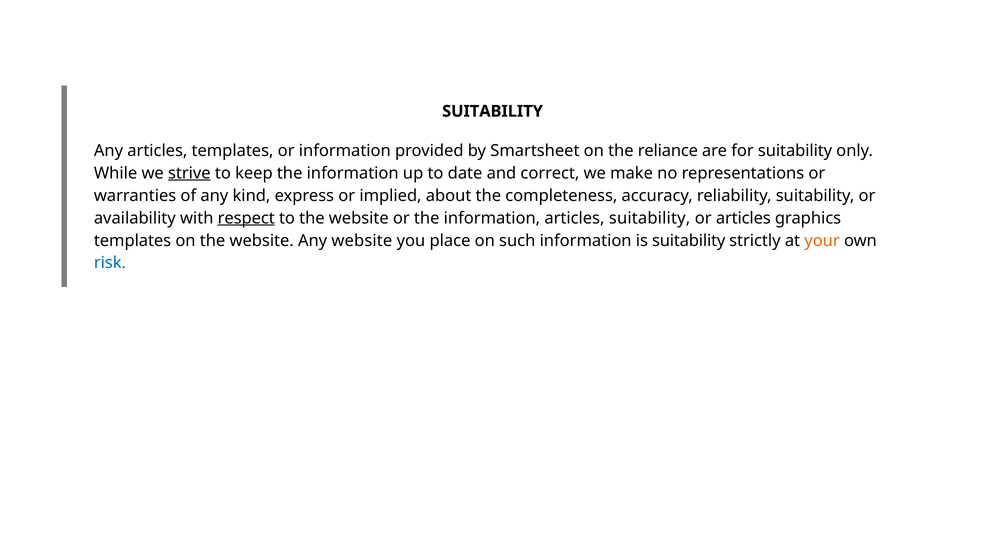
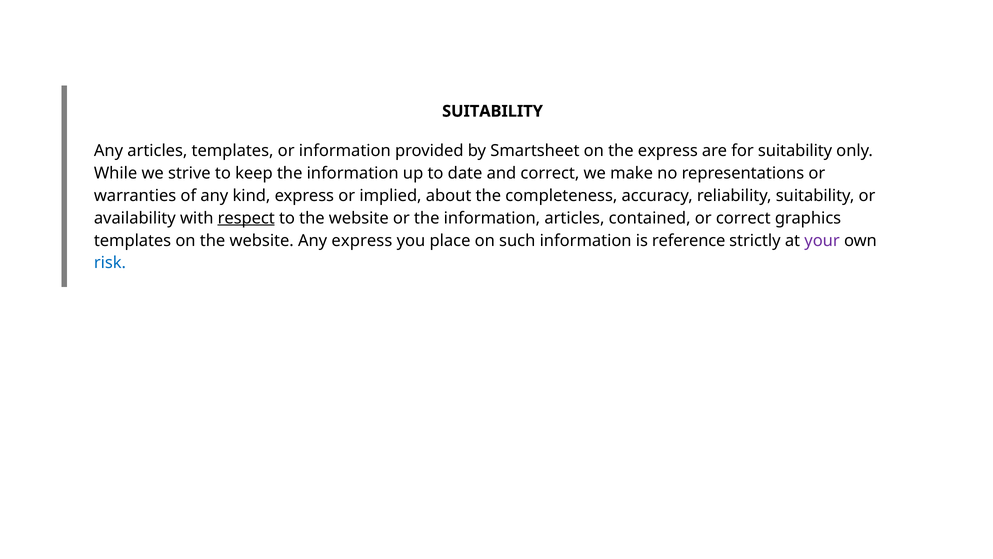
the reliance: reliance -> express (668, 151)
strive underline: present -> none (189, 173)
articles suitability: suitability -> contained (650, 218)
or articles: articles -> correct (743, 218)
Any website: website -> express (362, 240)
is suitability: suitability -> reference (689, 240)
your colour: orange -> purple (822, 240)
